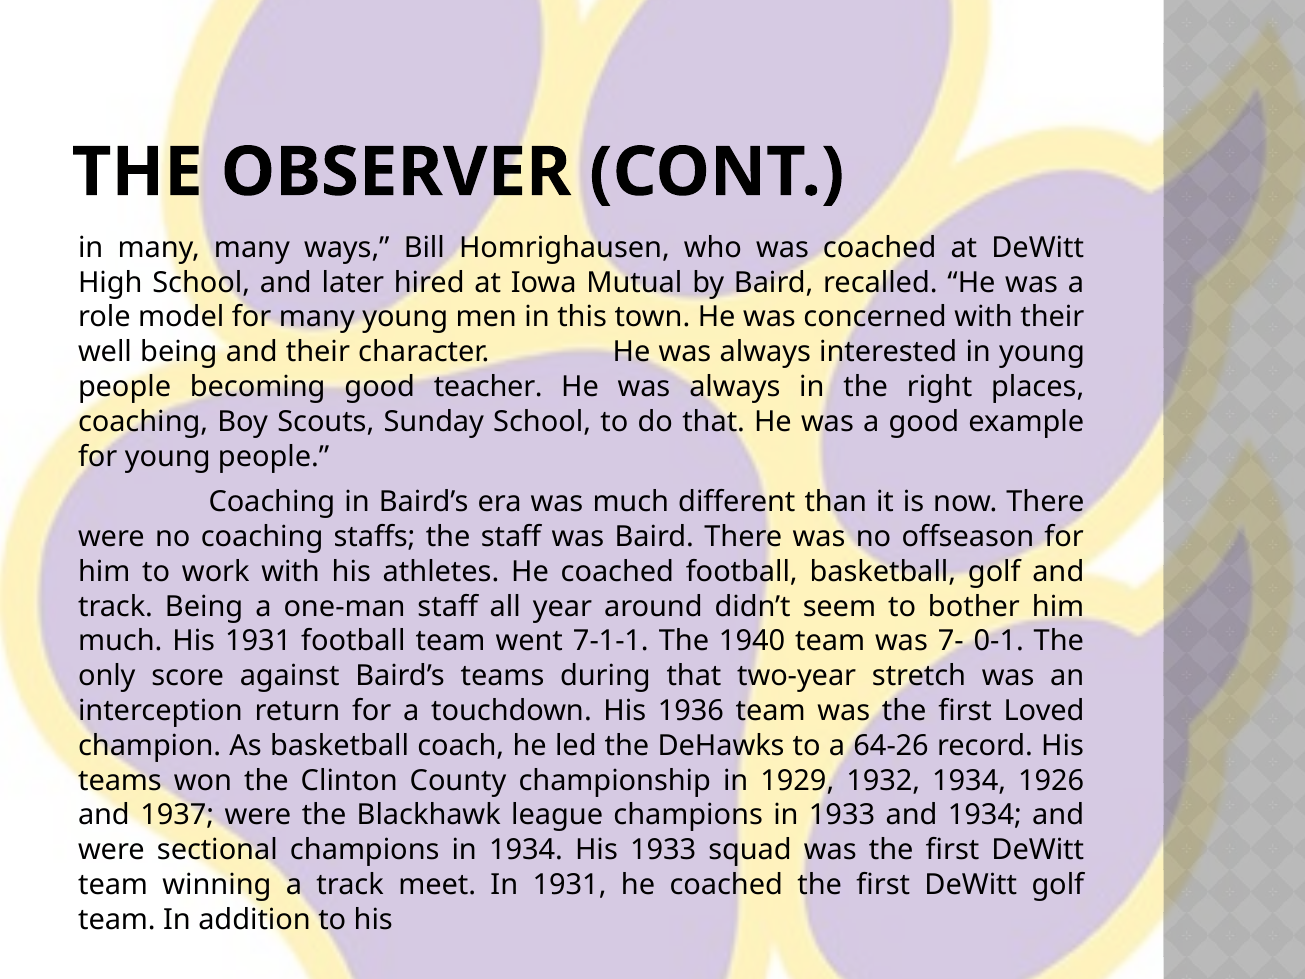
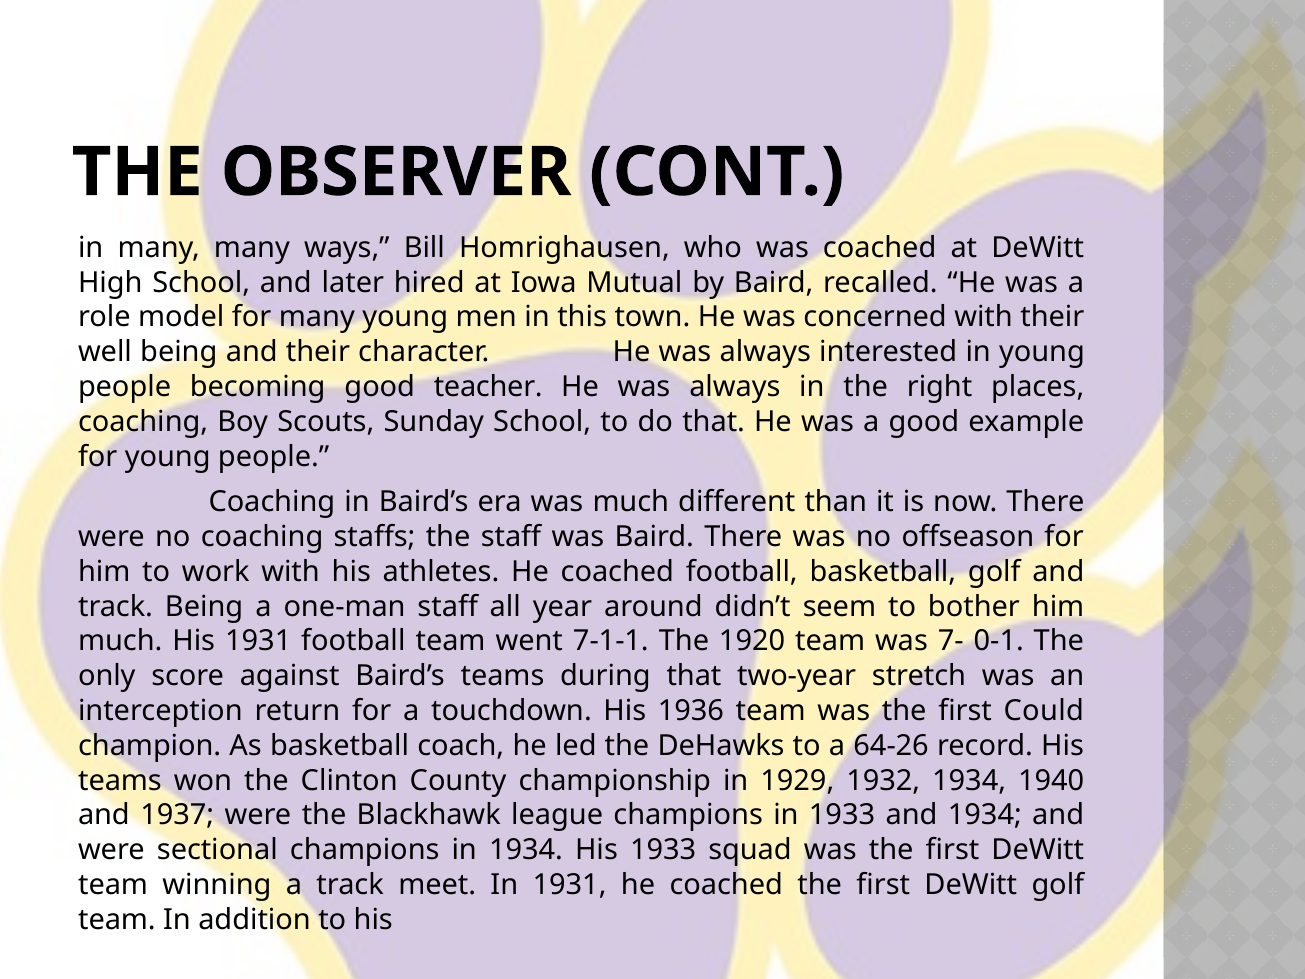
1940: 1940 -> 1920 (752, 641)
Loved: Loved -> Could (1044, 711)
1926: 1926 -> 1940 (1051, 780)
